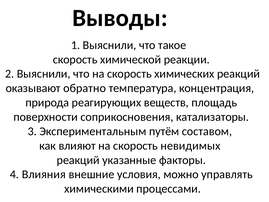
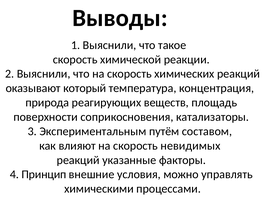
обратно: обратно -> который (85, 88)
Влияния: Влияния -> Принцип (44, 174)
